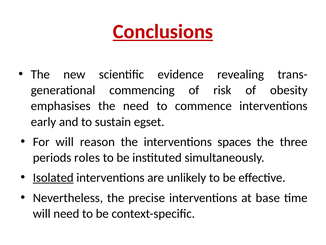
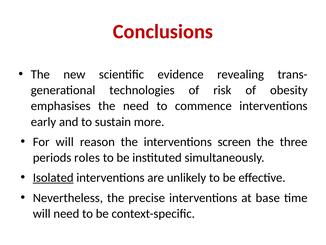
Conclusions underline: present -> none (163, 32)
commencing: commencing -> technologies (142, 90)
egset: egset -> more (149, 122)
spaces: spaces -> screen (234, 142)
